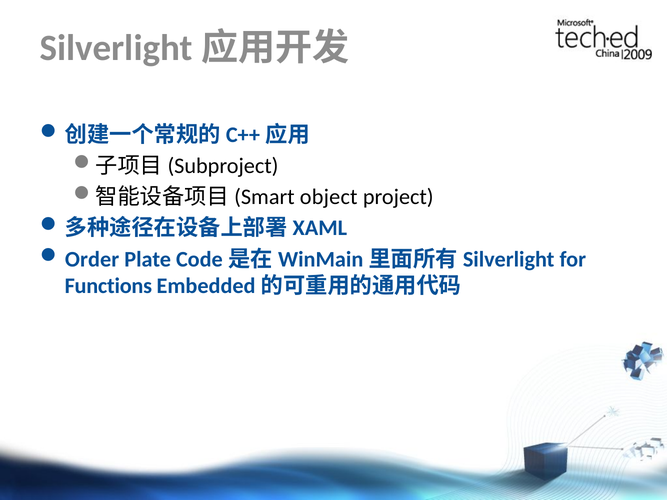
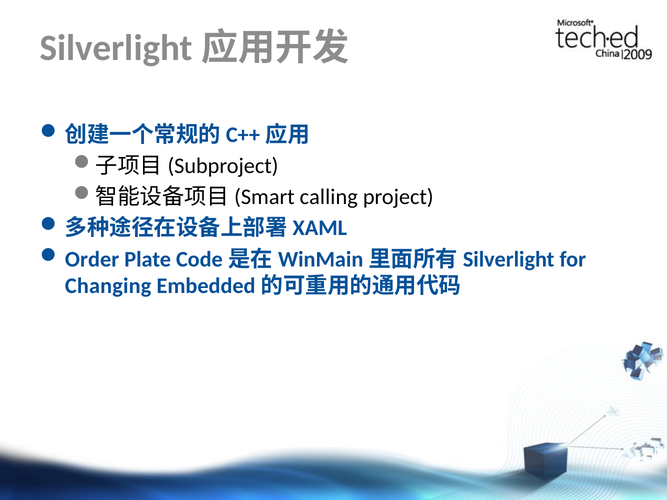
object: object -> calling (329, 197)
Functions: Functions -> Changing (108, 286)
